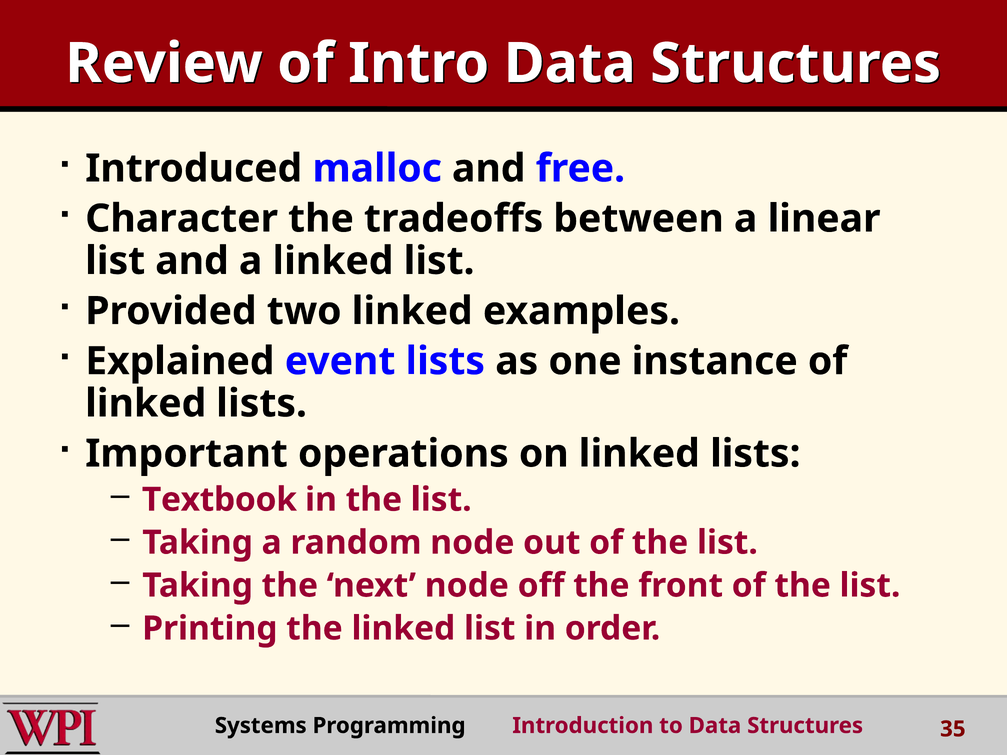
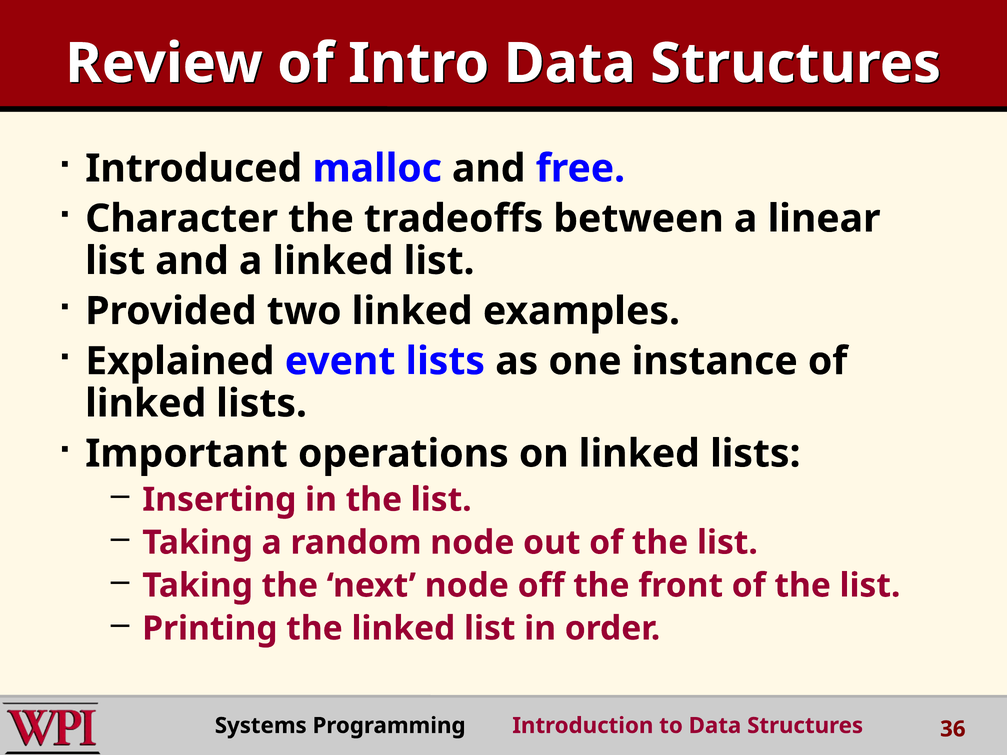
Textbook: Textbook -> Inserting (219, 500)
35: 35 -> 36 (953, 729)
